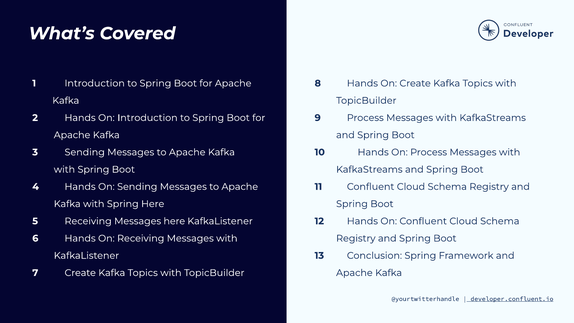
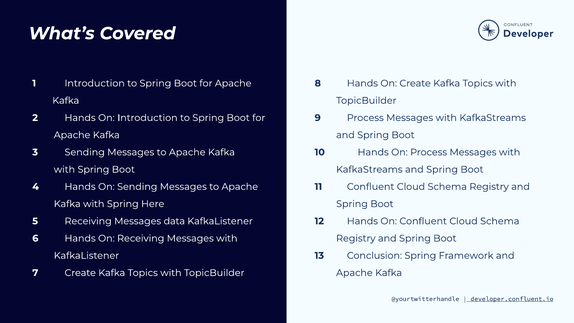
Messages here: here -> data (174, 221)
